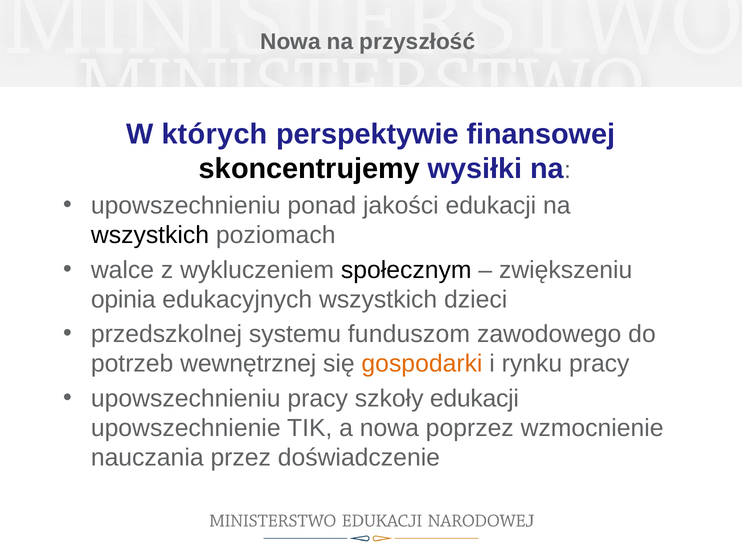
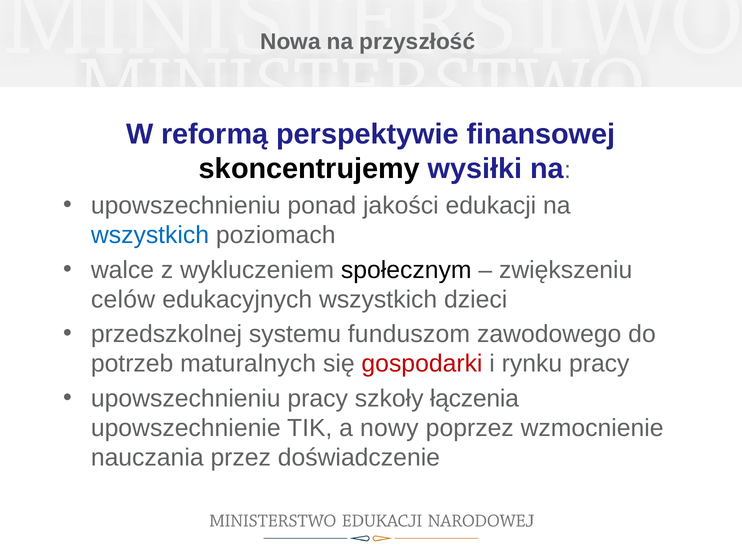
których: których -> reformą (215, 134)
wszystkich colour: black -> blue (150, 235)
opinia: opinia -> celów (123, 300)
wewnętrznej: wewnętrznej -> maturalnych (248, 364)
gospodarki colour: orange -> red (422, 364)
szkoły edukacji: edukacji -> łączenia (474, 399)
a nowa: nowa -> nowy (389, 428)
